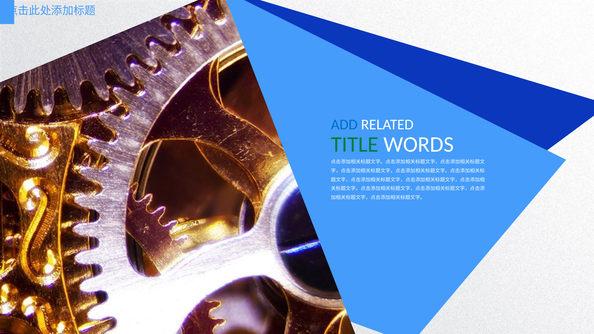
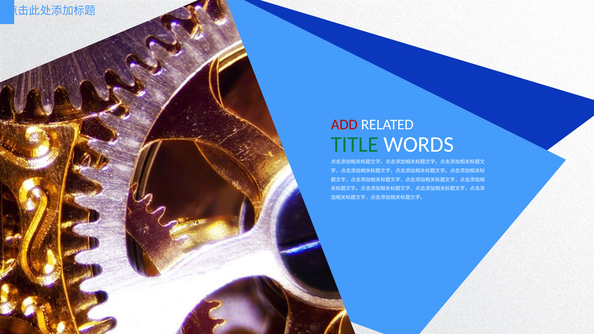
ADD colour: blue -> red (344, 125)
